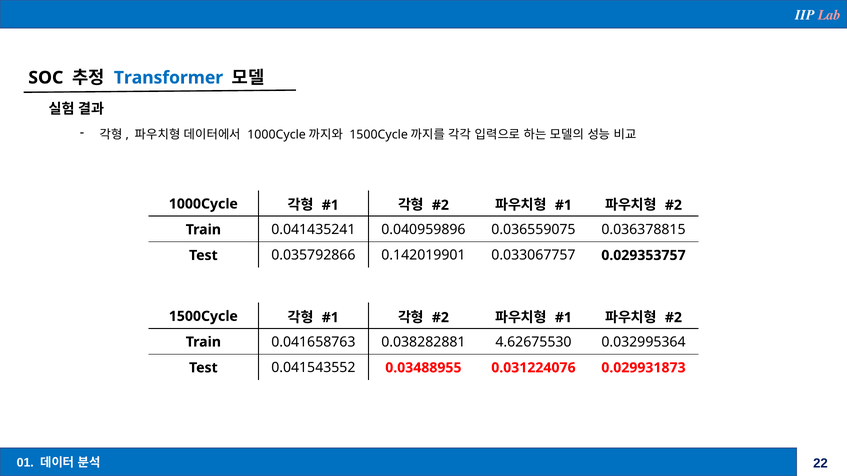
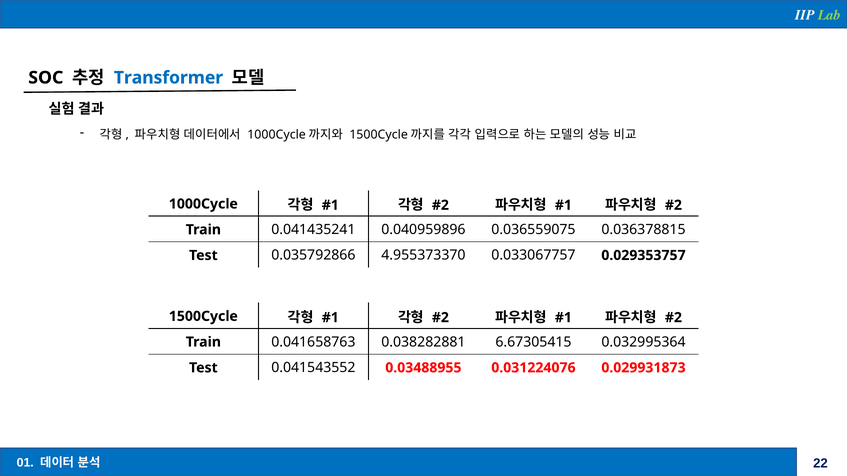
Lab colour: pink -> light green (829, 15)
0.142019901: 0.142019901 -> 4.955373370 (423, 256)
4.62675530: 4.62675530 -> 6.67305415 (533, 342)
